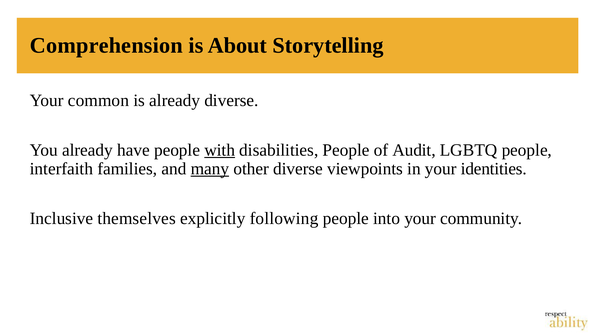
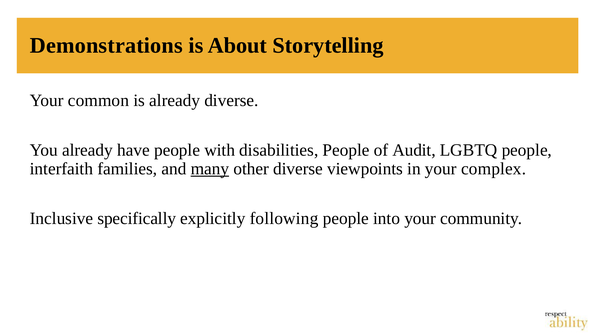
Comprehension: Comprehension -> Demonstrations (106, 45)
with underline: present -> none (220, 150)
identities: identities -> complex (494, 169)
themselves: themselves -> specifically (137, 218)
